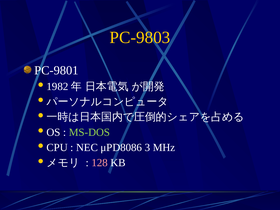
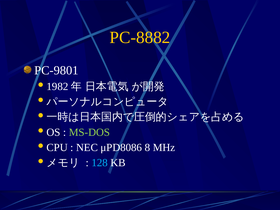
PC-9803: PC-9803 -> PC-8882 (140, 37)
3: 3 -> 8 (147, 148)
128 colour: pink -> light blue (100, 163)
